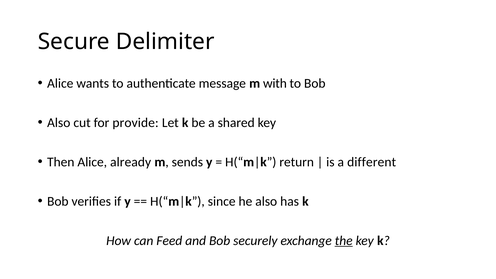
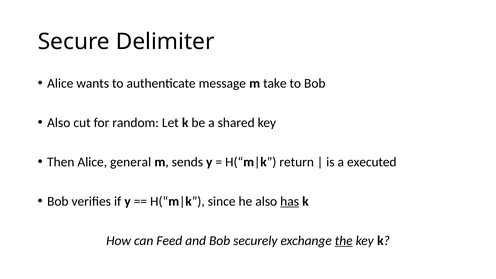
with: with -> take (275, 83)
provide: provide -> random (136, 123)
already: already -> general (131, 162)
different: different -> executed (372, 162)
has underline: none -> present (290, 201)
